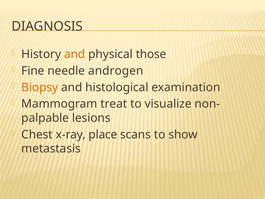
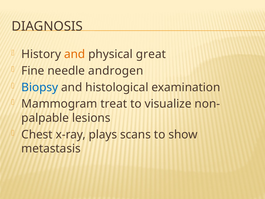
those: those -> great (151, 54)
Biopsy colour: orange -> blue (40, 87)
place: place -> plays (103, 134)
